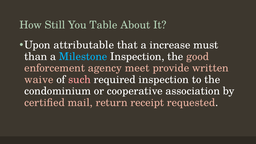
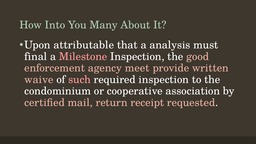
Still: Still -> Into (55, 25)
Table: Table -> Many (104, 25)
increase: increase -> analysis (170, 45)
than: than -> final (36, 56)
Milestone colour: light blue -> pink (83, 56)
